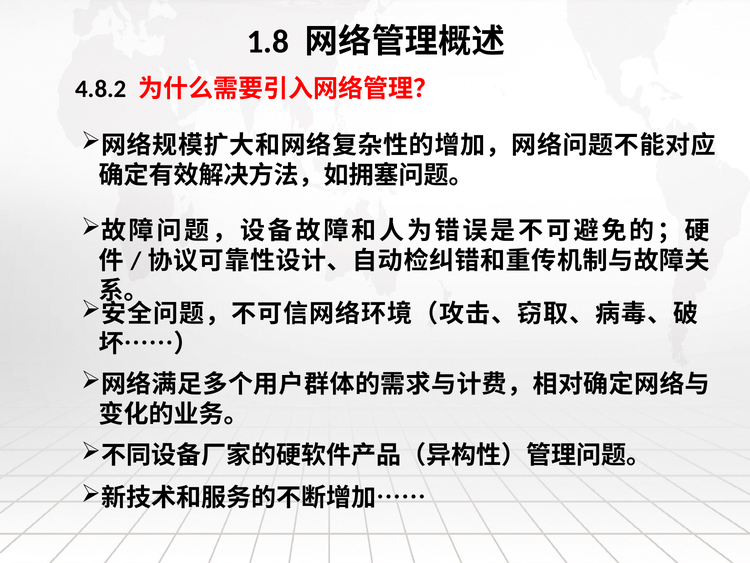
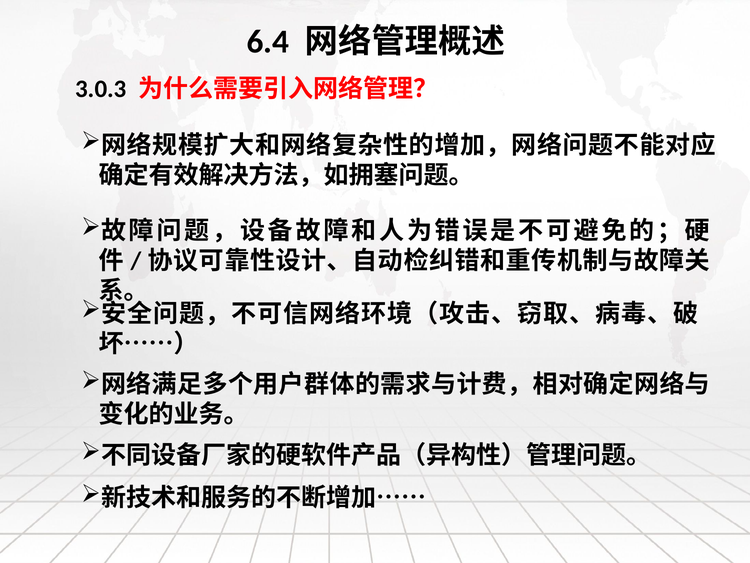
1.8: 1.8 -> 6.4 (268, 42)
4.8.2: 4.8.2 -> 3.0.3 (101, 89)
